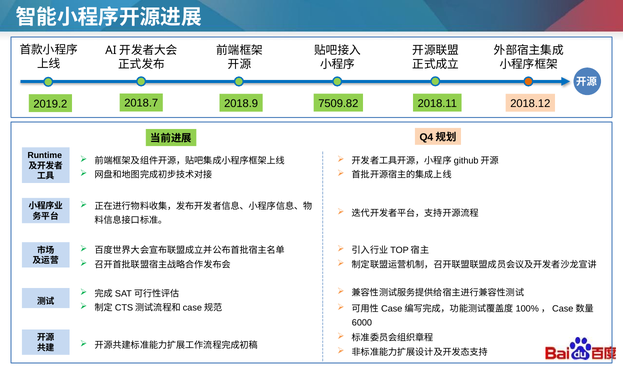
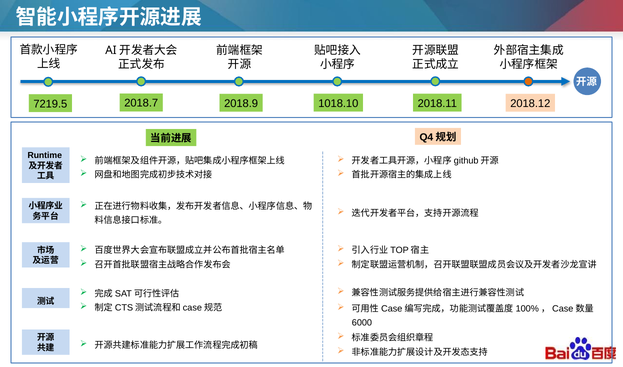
7509.82: 7509.82 -> 1018.10 (338, 103)
2019.2: 2019.2 -> 7219.5 (50, 104)
